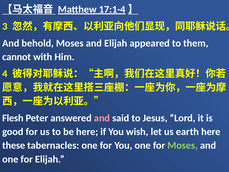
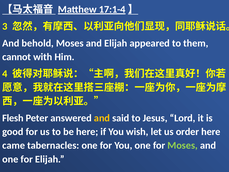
and colour: pink -> yellow (102, 118)
earth: earth -> order (187, 132)
these: these -> came (14, 145)
